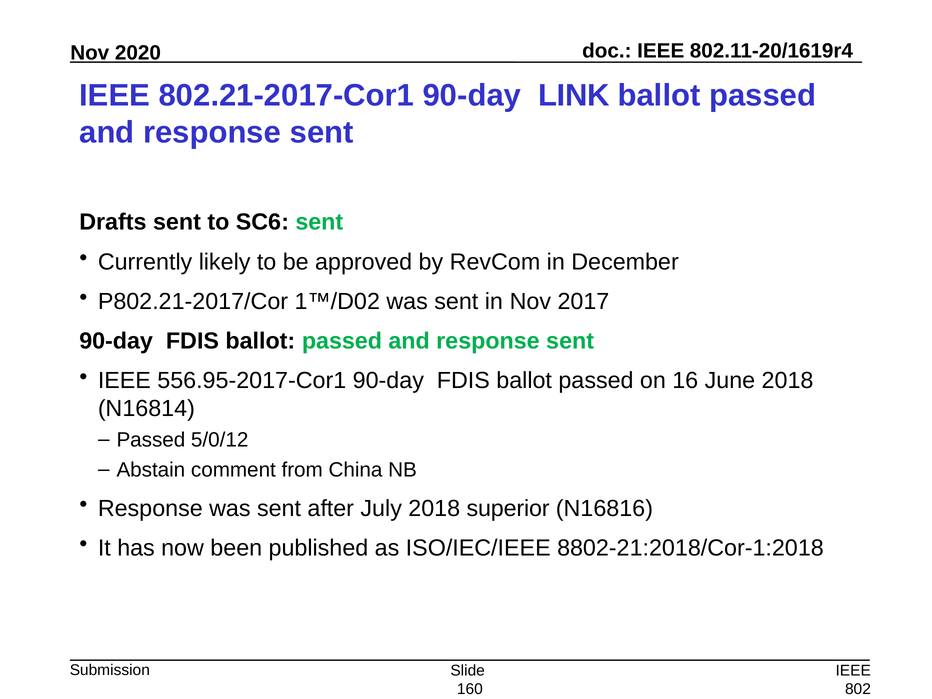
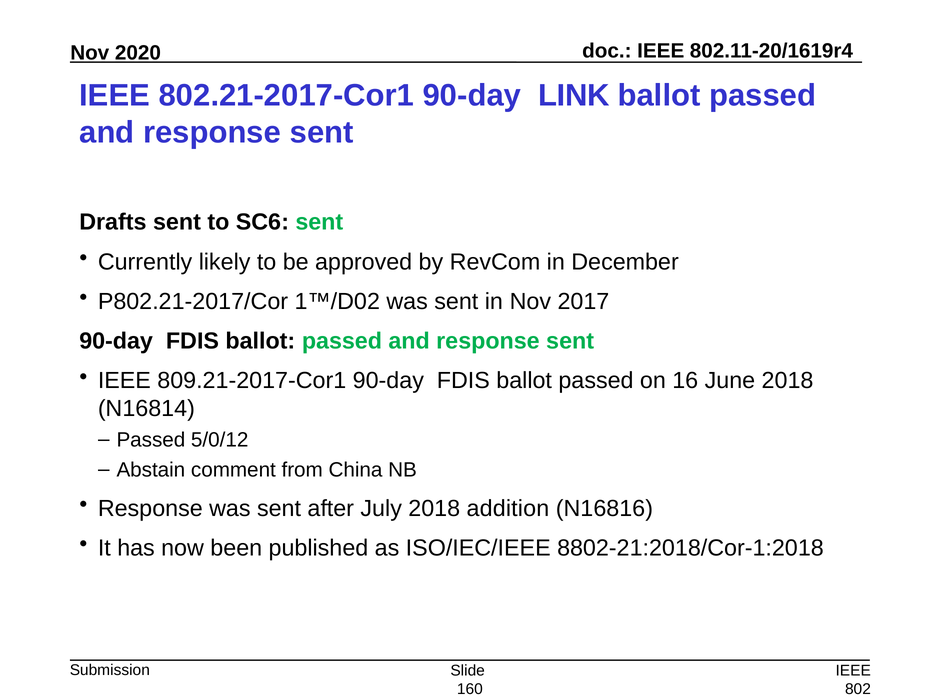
556.95-2017-Cor1: 556.95-2017-Cor1 -> 809.21-2017-Cor1 (252, 381)
superior: superior -> addition (508, 508)
